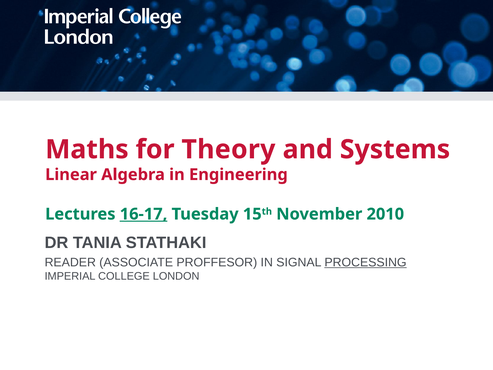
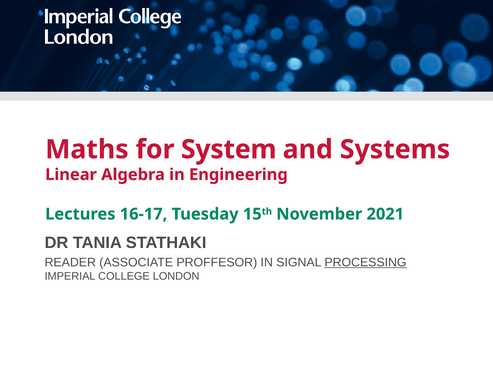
Theory: Theory -> System (229, 149)
16-17 underline: present -> none (144, 214)
2010: 2010 -> 2021 (385, 214)
